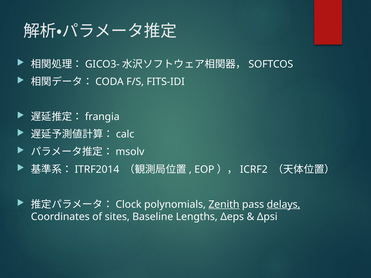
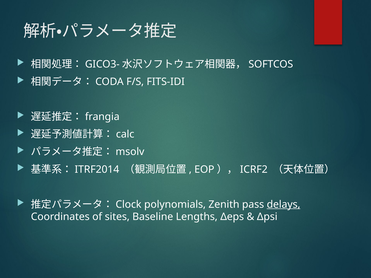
Zenith underline: present -> none (224, 205)
